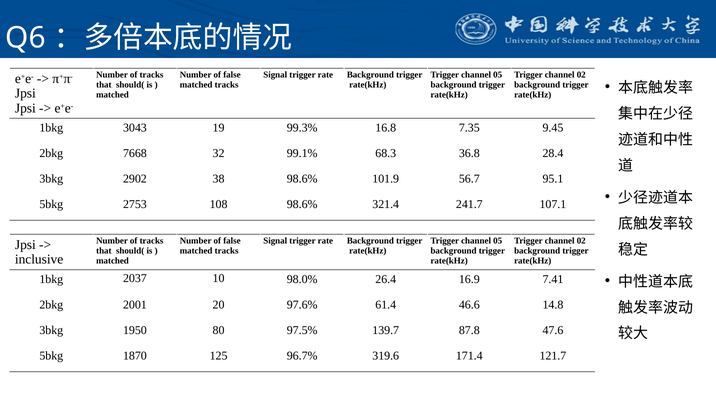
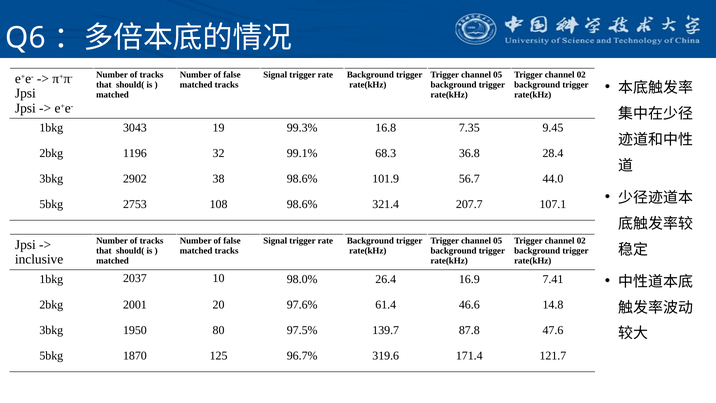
7668: 7668 -> 1196 (135, 153)
95.1: 95.1 -> 44.0 (553, 179)
241.7: 241.7 -> 207.7 (469, 204)
